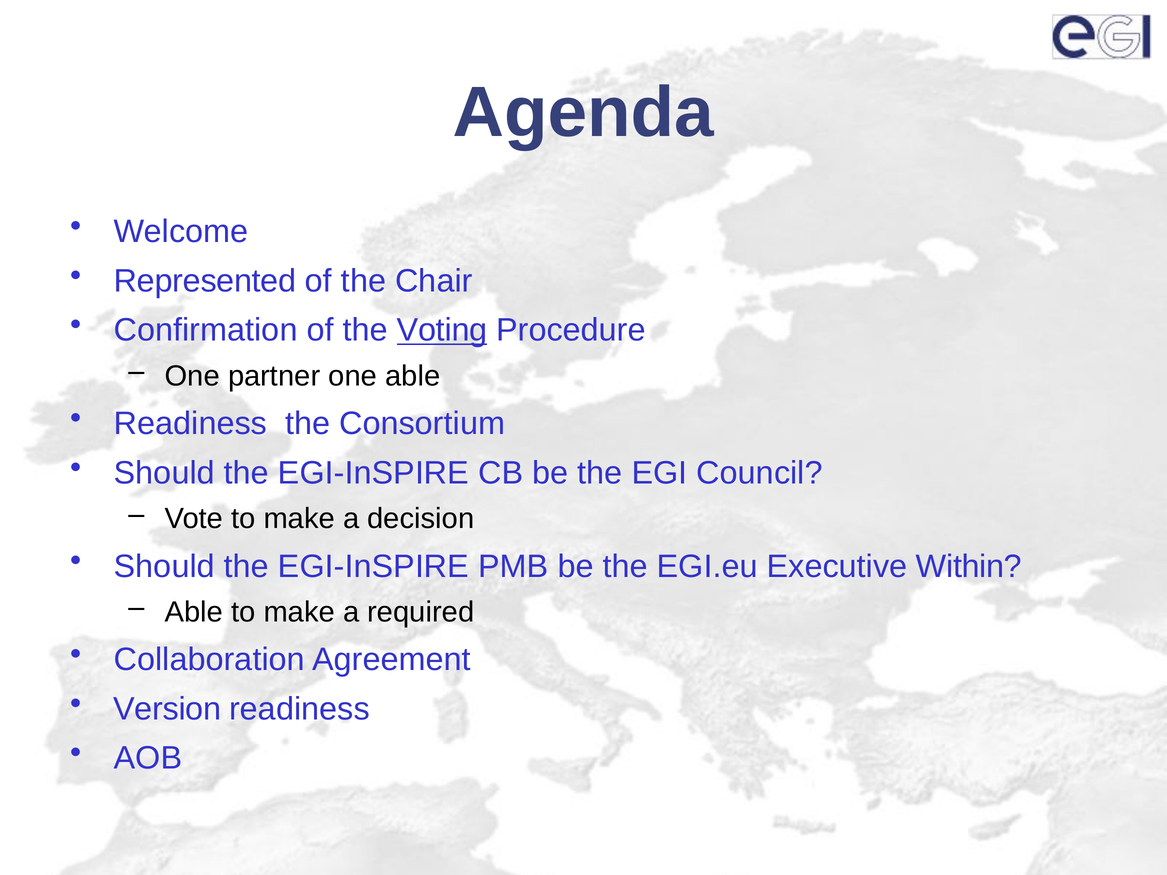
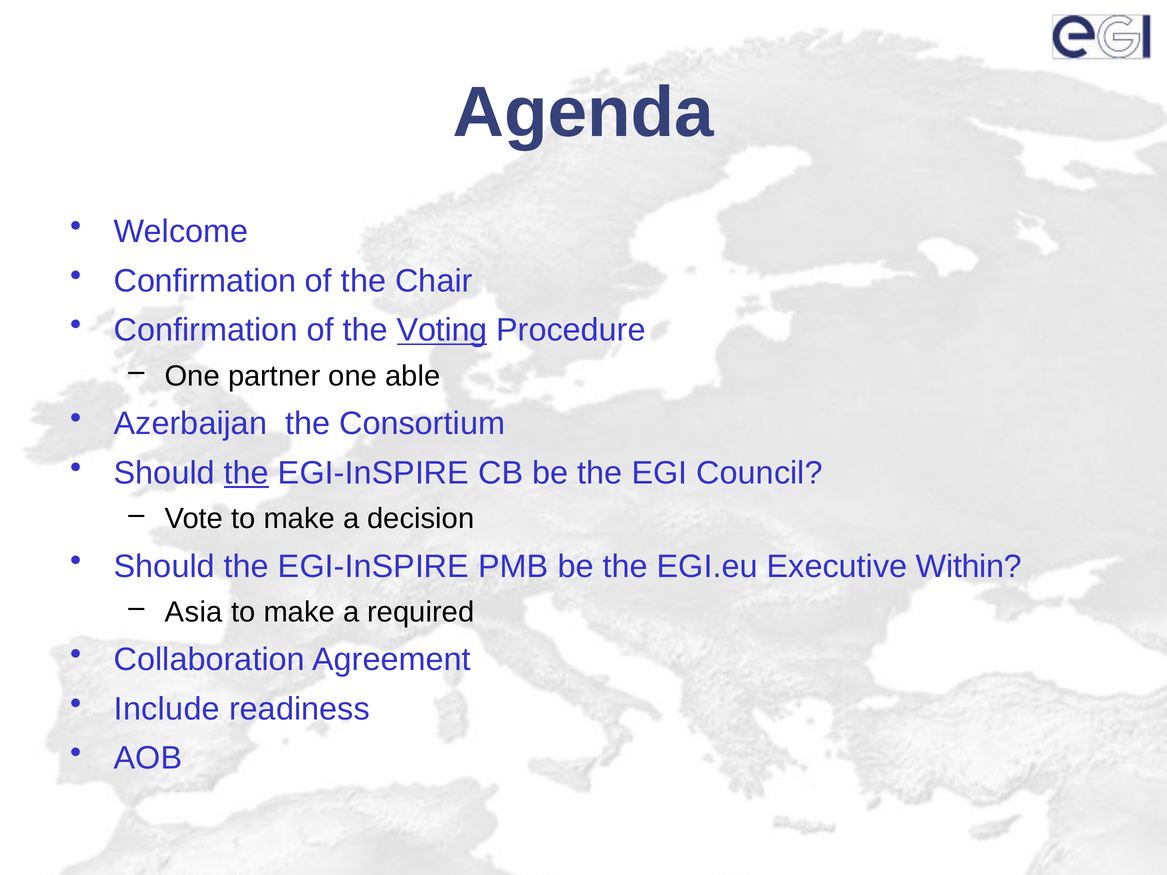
Represented: Represented -> Confirmation (205, 281)
Readiness: Readiness -> Azerbaijan (190, 424)
the underline: none -> present (246, 473)
Able: Able -> Asia (194, 612)
Version: Version -> Include (167, 709)
